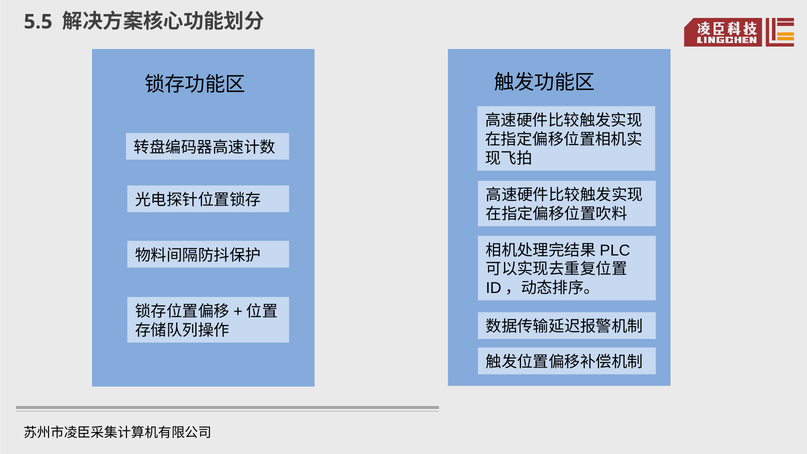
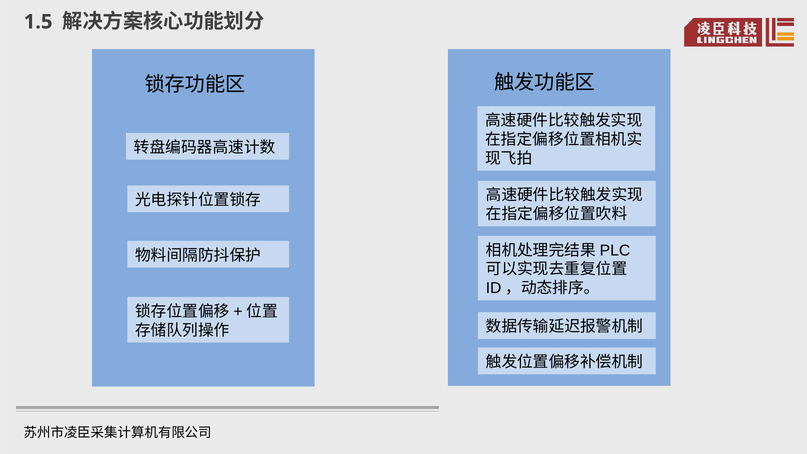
5.5: 5.5 -> 1.5 (38, 22)
